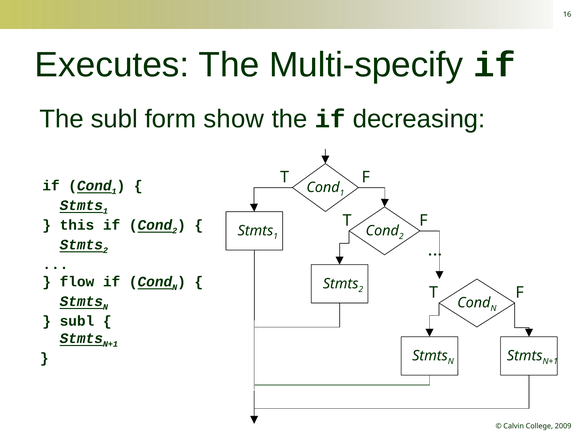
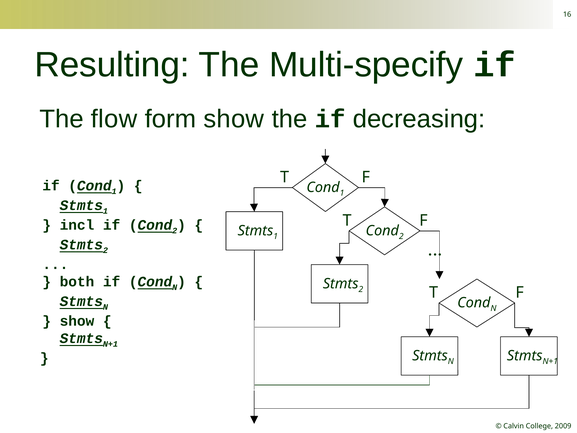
Executes: Executes -> Resulting (112, 65)
The subl: subl -> flow (114, 119)
this: this -> incl (77, 225)
flow: flow -> both (77, 282)
subl: subl -> show (77, 321)
